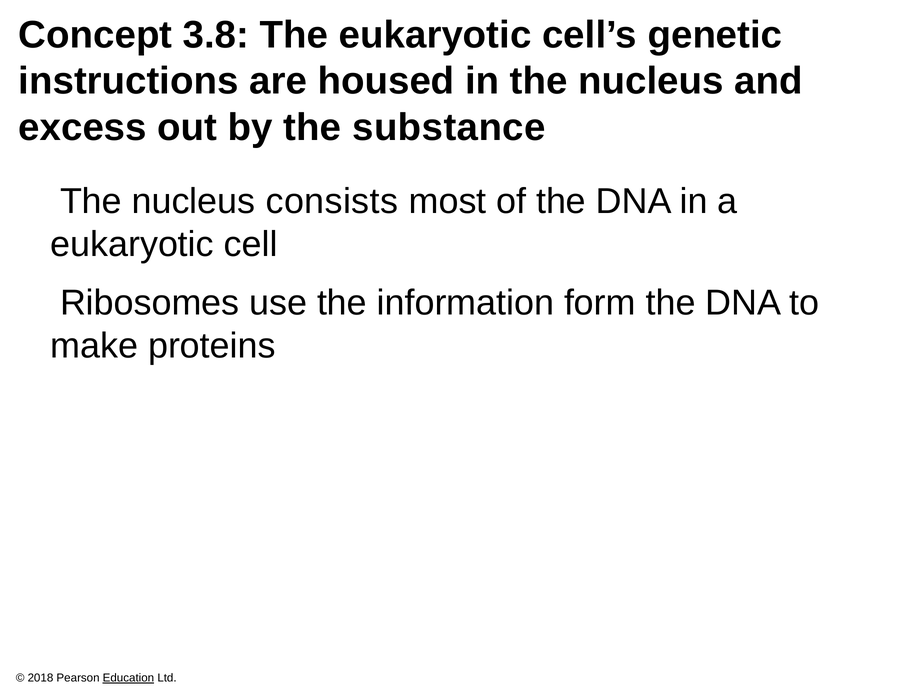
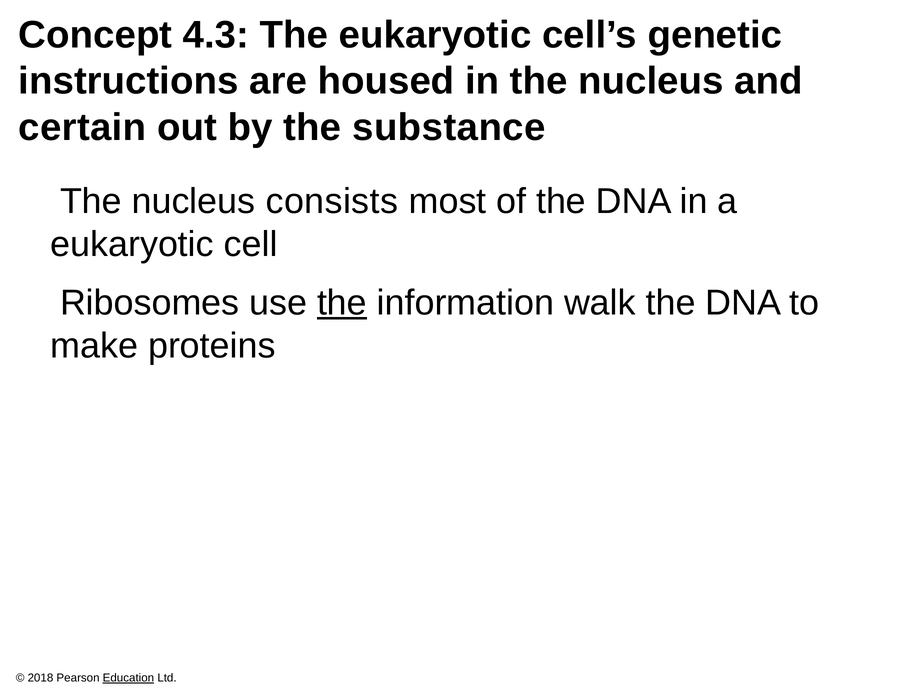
3.8: 3.8 -> 4.3 (216, 35)
excess: excess -> certain (82, 127)
the underline: none -> present (342, 303)
form: form -> walk (600, 303)
